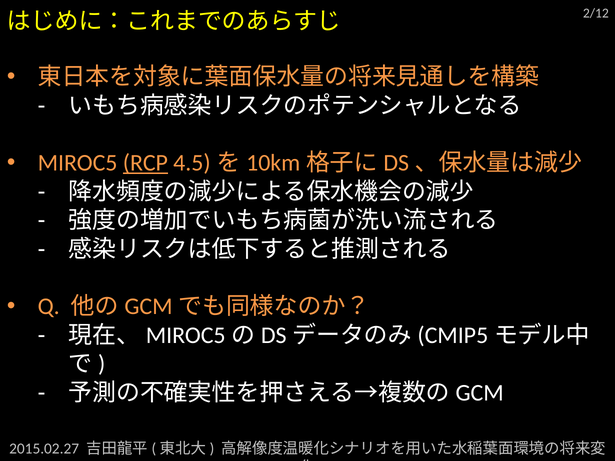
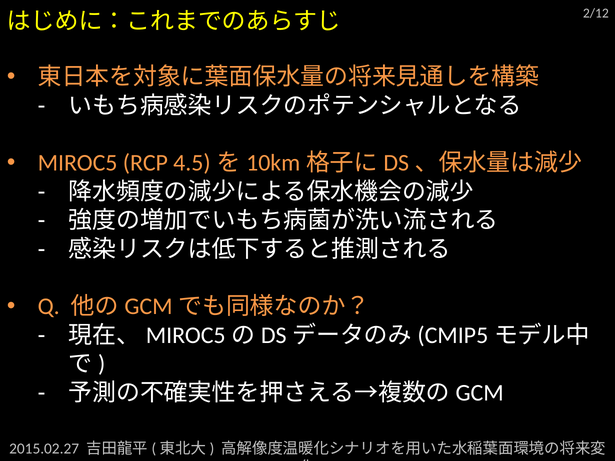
RCP underline: present -> none (145, 163)
